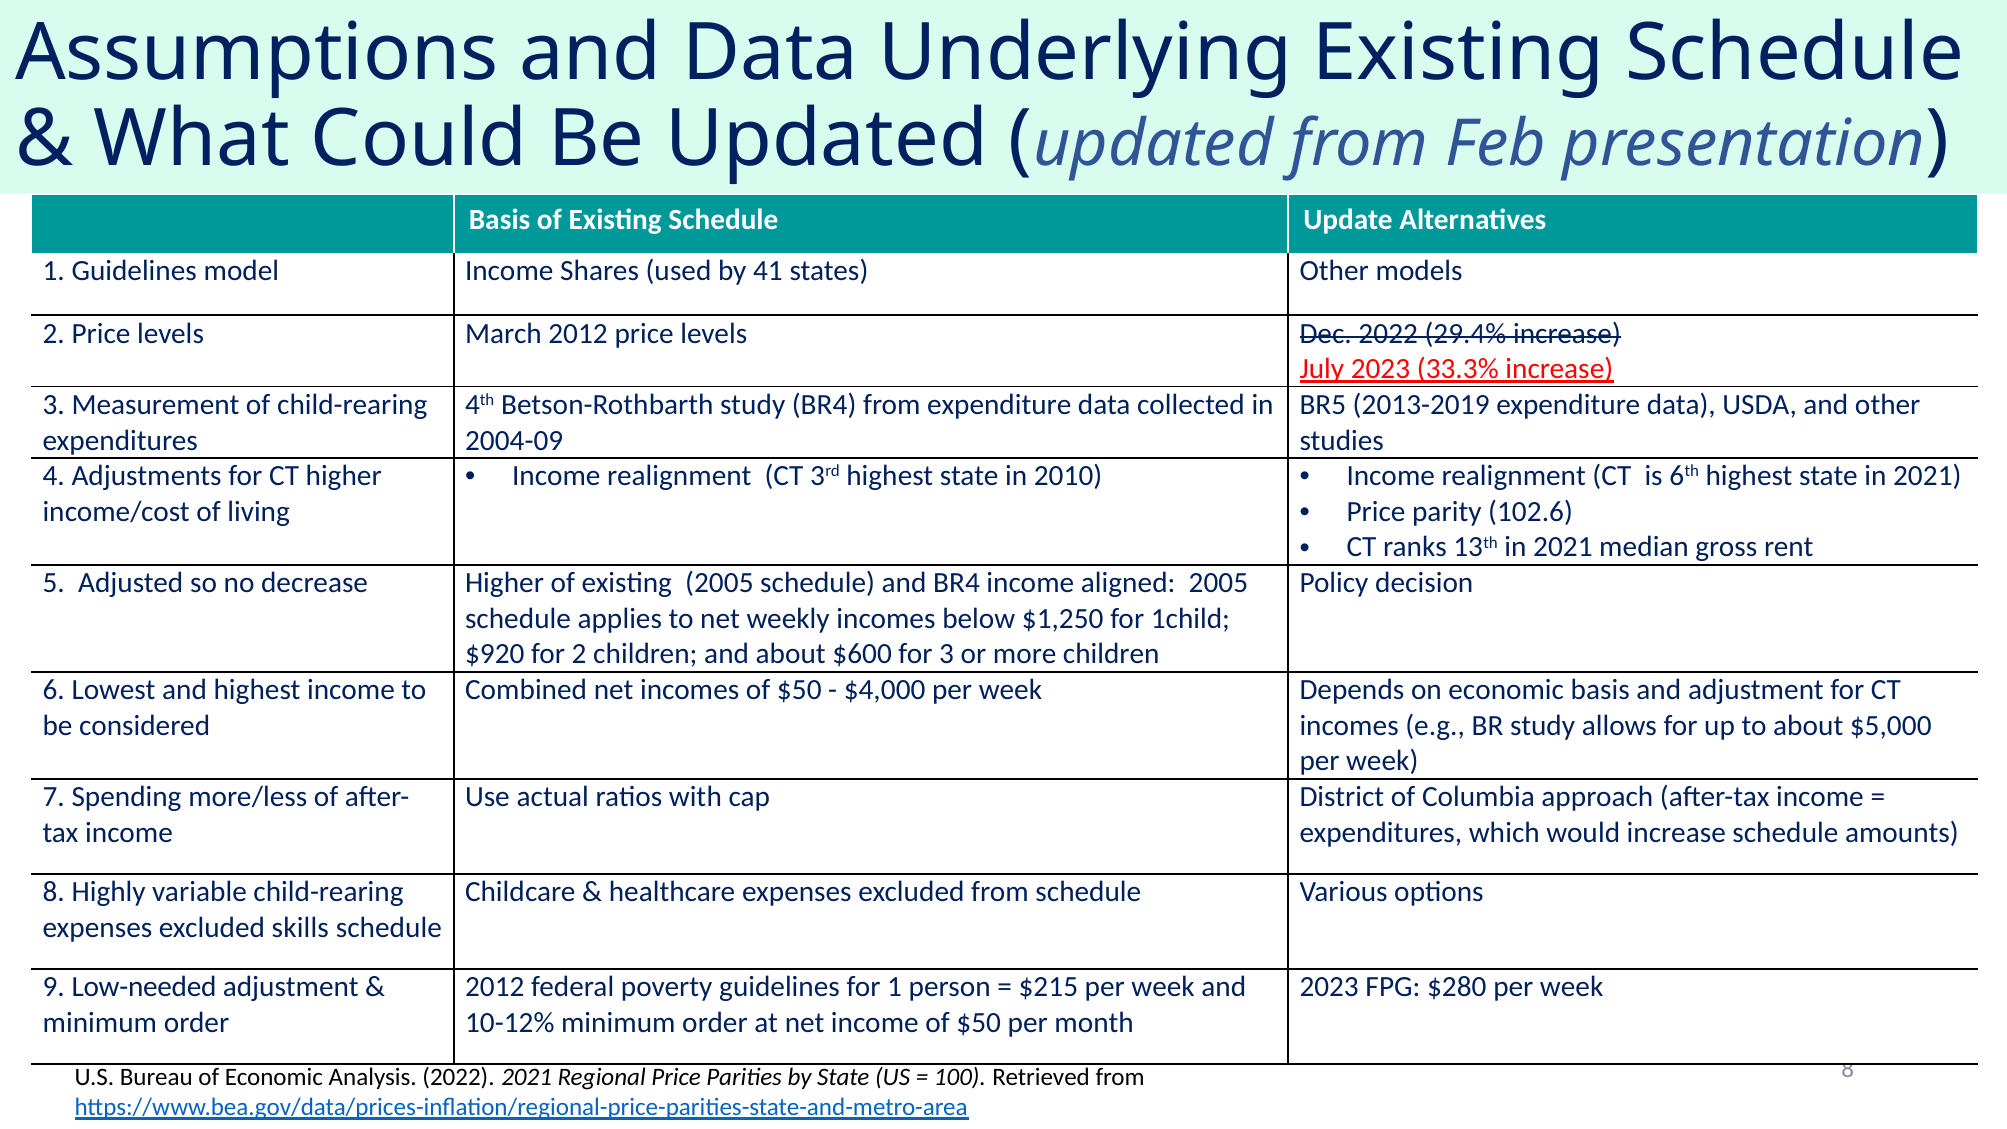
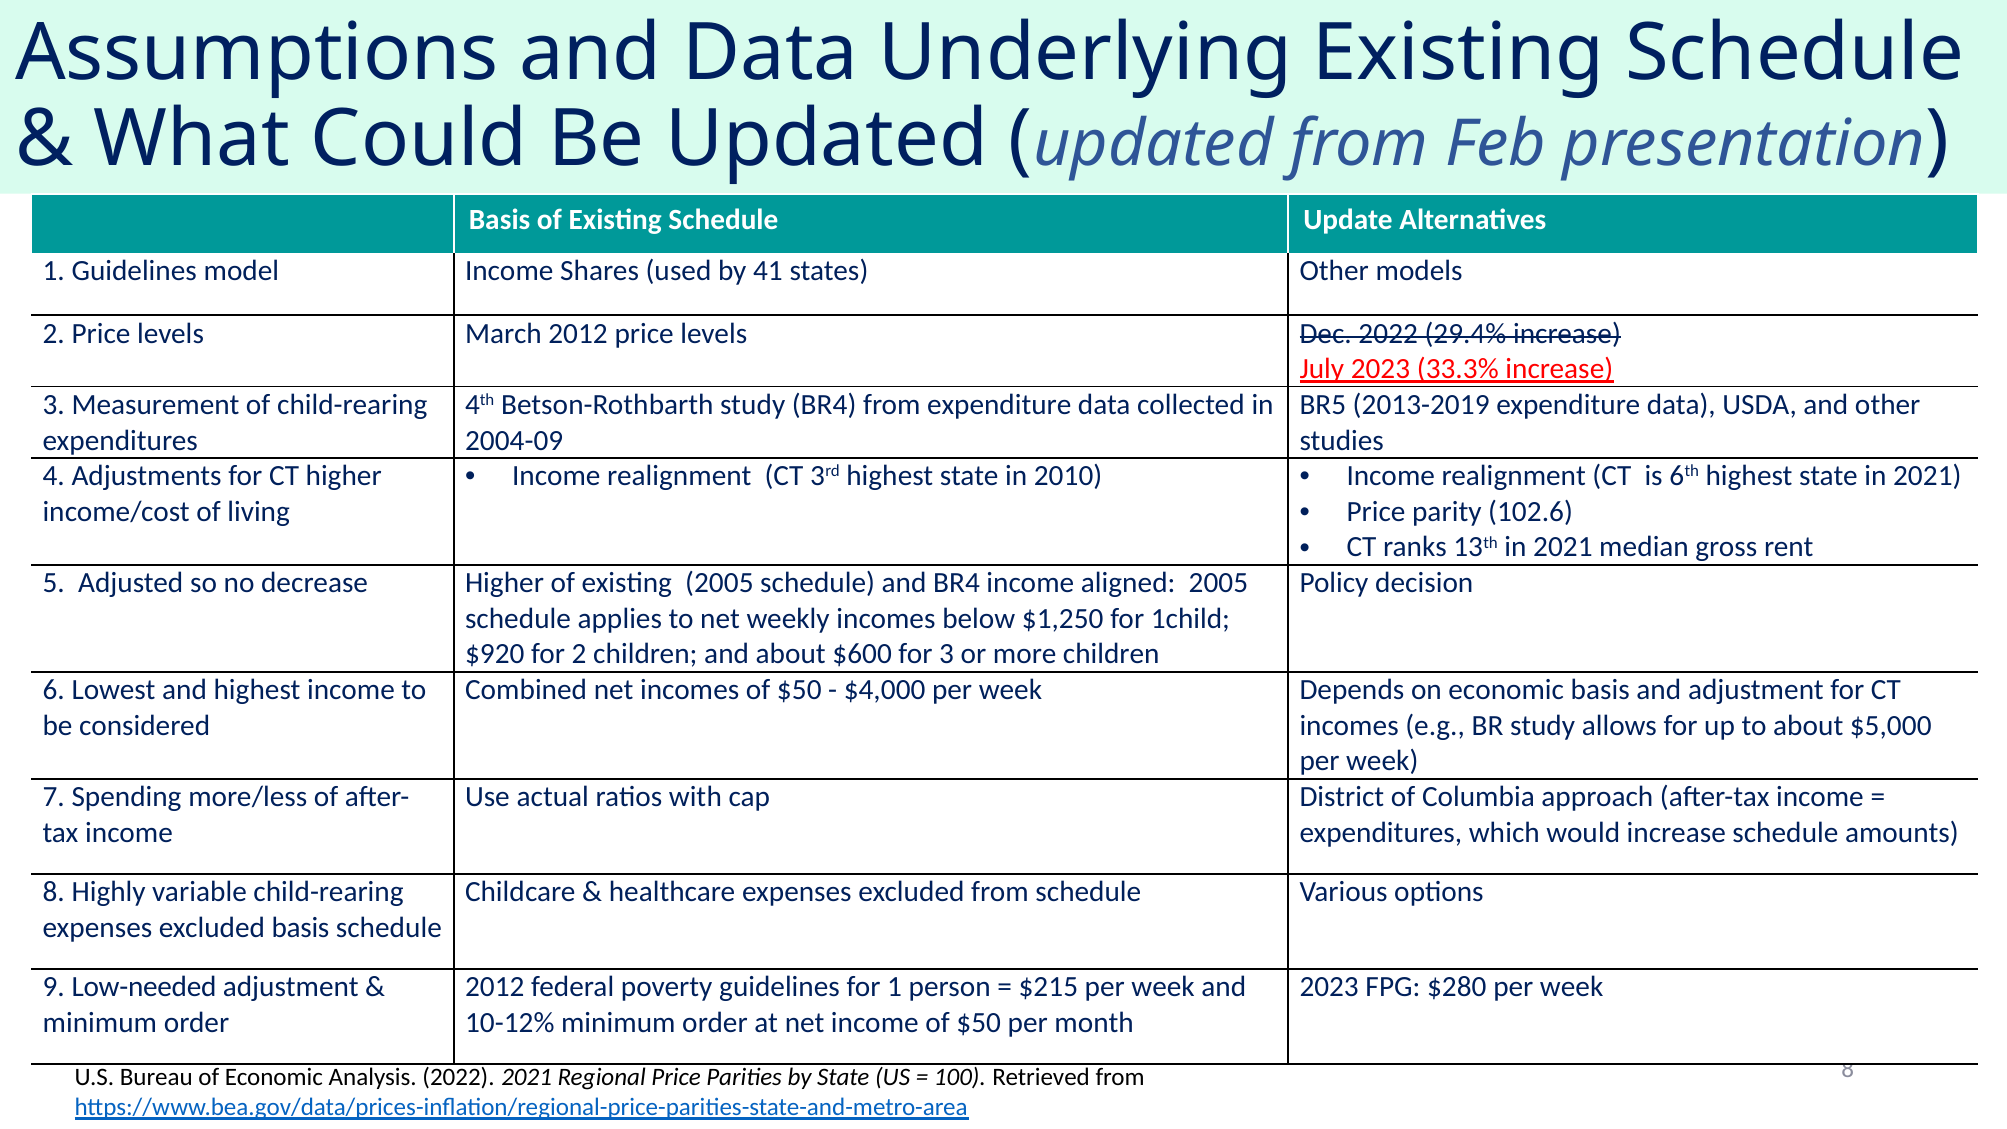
excluded skills: skills -> basis (301, 927)
